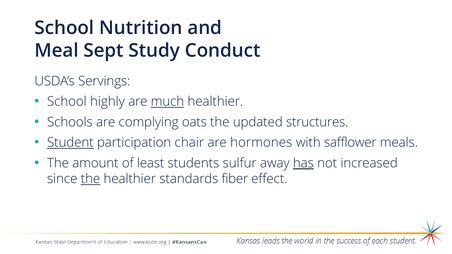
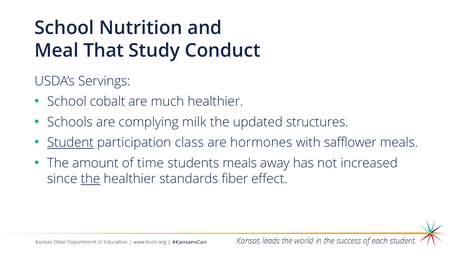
Sept: Sept -> That (104, 51)
highly: highly -> cobalt (108, 102)
much underline: present -> none (167, 102)
oats: oats -> milk (194, 122)
chair: chair -> class (189, 143)
least: least -> time (151, 163)
students sulfur: sulfur -> meals (240, 163)
has underline: present -> none (303, 163)
